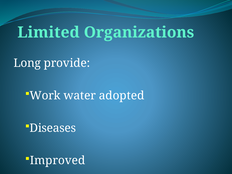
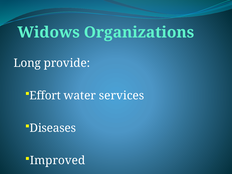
Limited: Limited -> Widows (49, 32)
Work: Work -> Effort (45, 96)
adopted: adopted -> services (122, 96)
